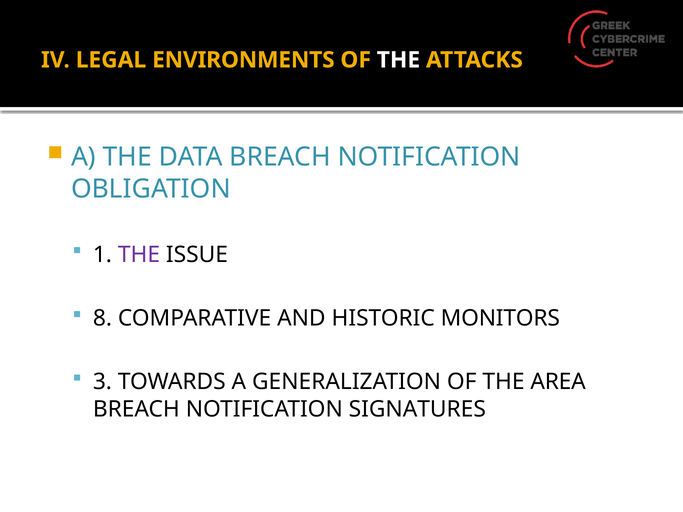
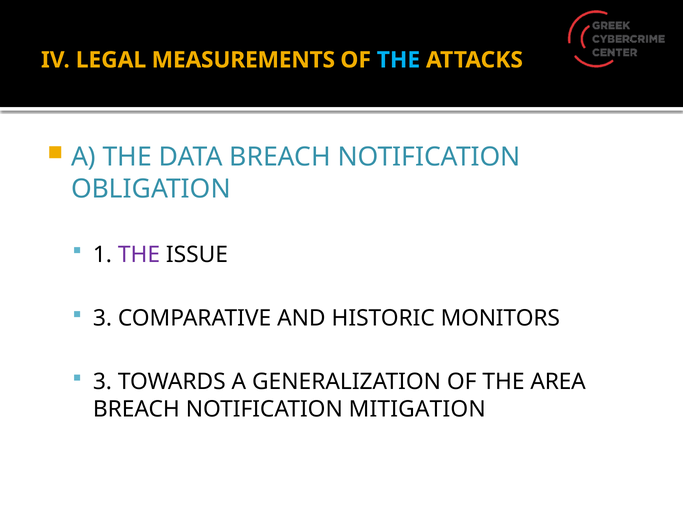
ENVIRONMENTS: ENVIRONMENTS -> MEASUREMENTS (243, 60)
THE colour: white -> light blue (398, 60)
8: 8 -> 3 (102, 318)
SIGNATURES: SIGNATURES -> MITIGATION (417, 409)
